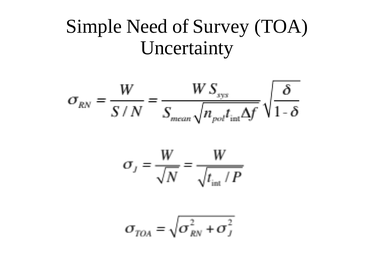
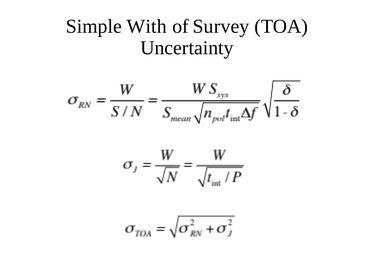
Need: Need -> With (147, 27)
